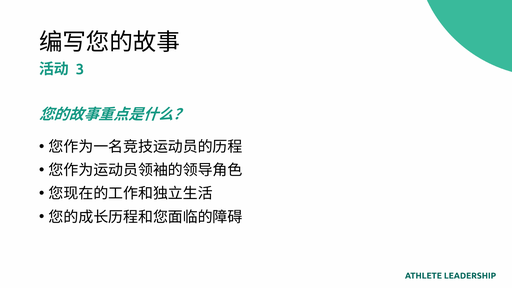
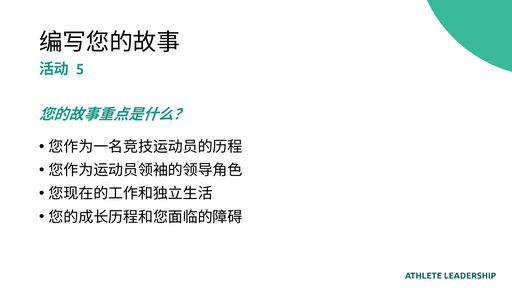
3: 3 -> 5 (80, 69)
